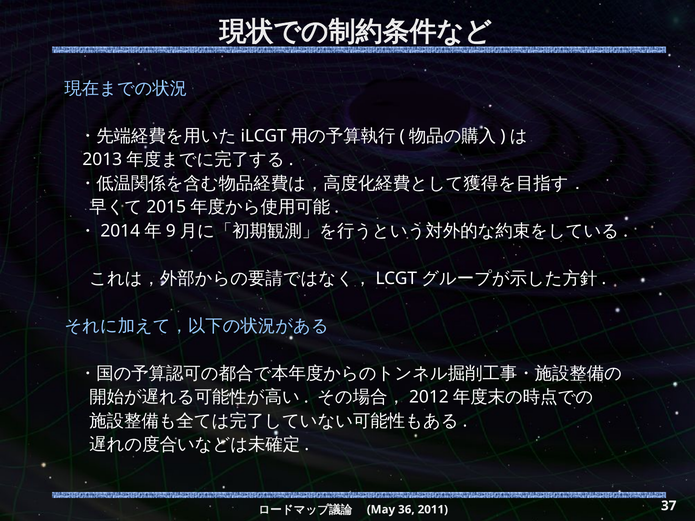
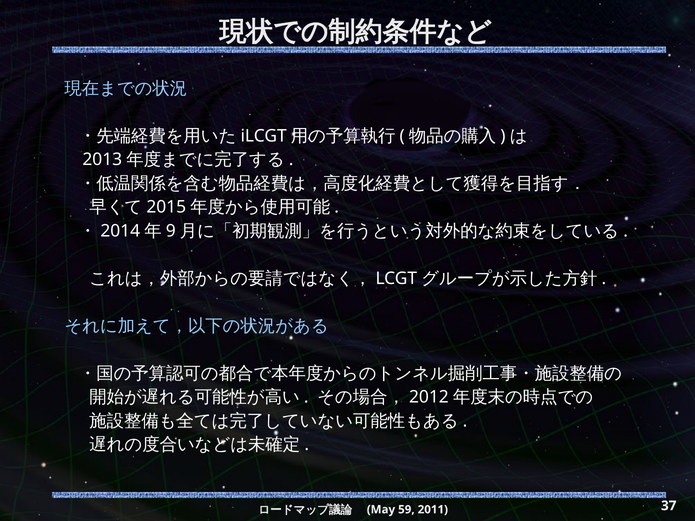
36: 36 -> 59 (406, 510)
